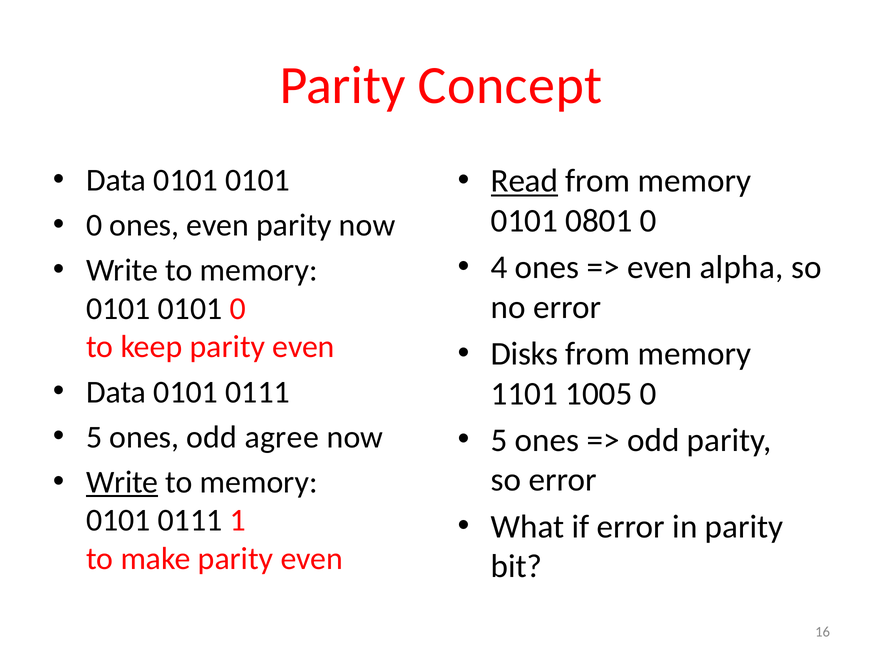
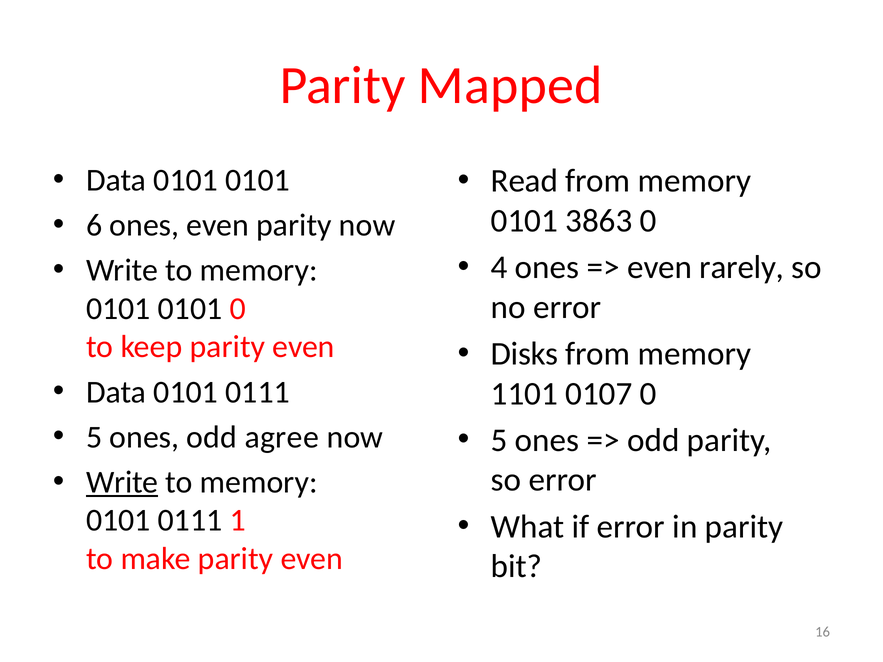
Concept: Concept -> Mapped (510, 85)
Read underline: present -> none (524, 181)
0801: 0801 -> 3863 (599, 221)
0: 0 -> 6 (94, 225)
alpha: alpha -> rarely (742, 268)
1005: 1005 -> 0107 (599, 394)
